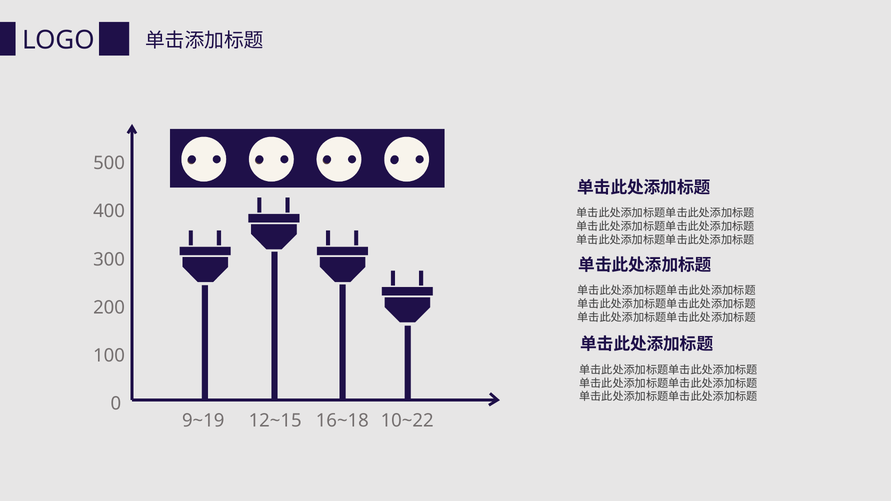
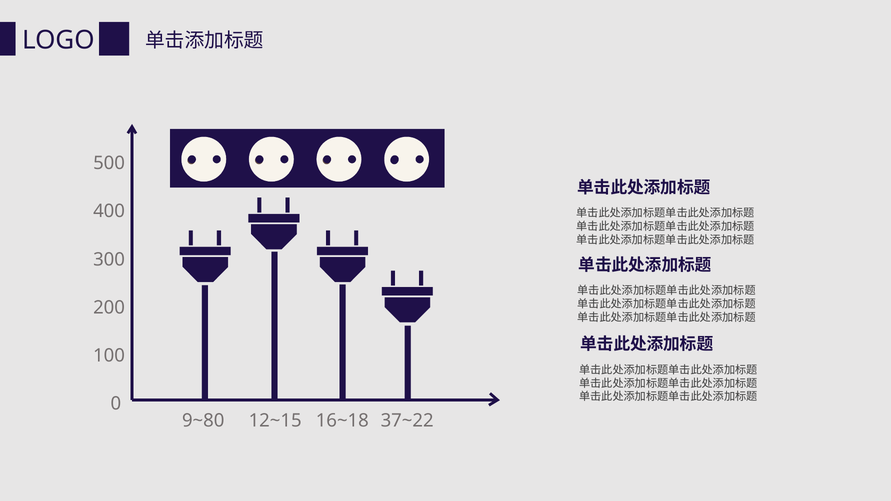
9~19: 9~19 -> 9~80 (203, 421)
10~22: 10~22 -> 37~22 (407, 421)
